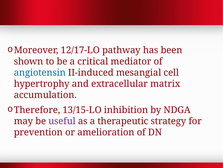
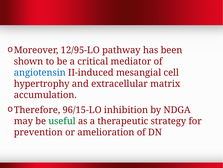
12/17-LO: 12/17-LO -> 12/95-LO (80, 50)
13/15-LO: 13/15-LO -> 96/15-LO (82, 109)
useful colour: purple -> green (62, 121)
